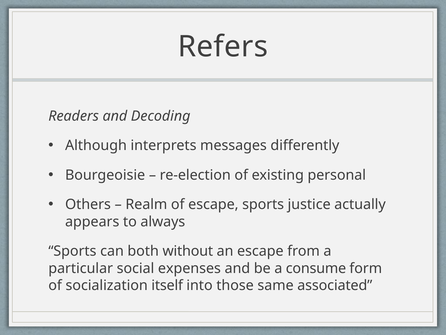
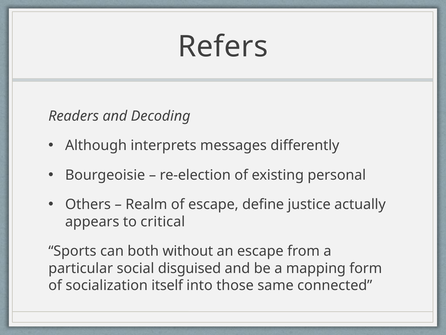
escape sports: sports -> define (263, 204)
always: always -> critical (163, 221)
expenses: expenses -> disguised (190, 268)
consume: consume -> mapping (316, 268)
associated: associated -> connected (335, 285)
